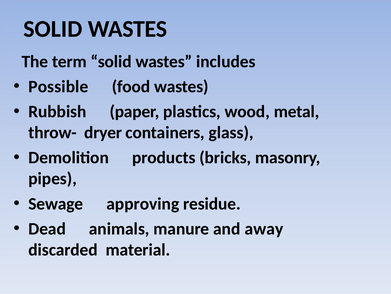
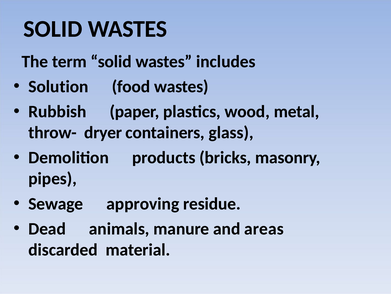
Possible: Possible -> Solution (58, 86)
away: away -> areas (264, 228)
